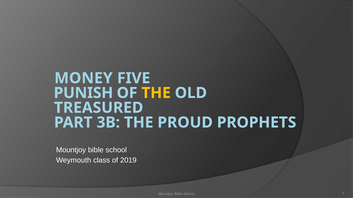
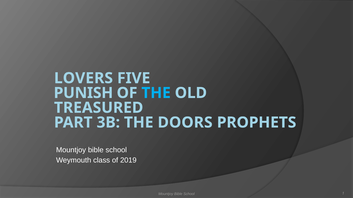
MONEY: MONEY -> LOVERS (83, 78)
THE colour: yellow -> light blue (156, 93)
PROUD: PROUD -> DOORS (185, 123)
